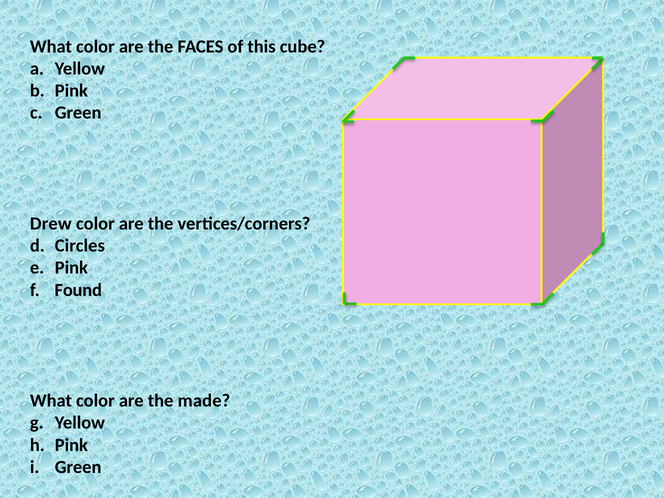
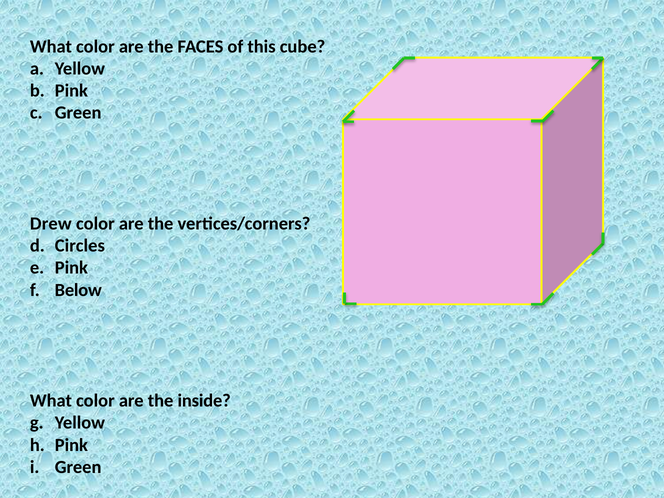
Found: Found -> Below (78, 290)
made: made -> inside (204, 401)
